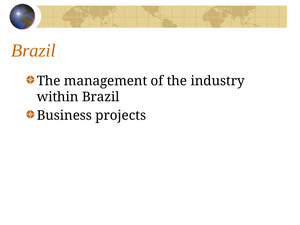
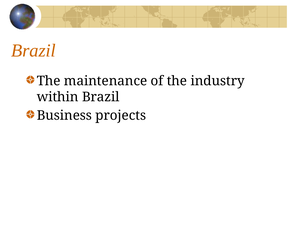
management: management -> maintenance (106, 81)
